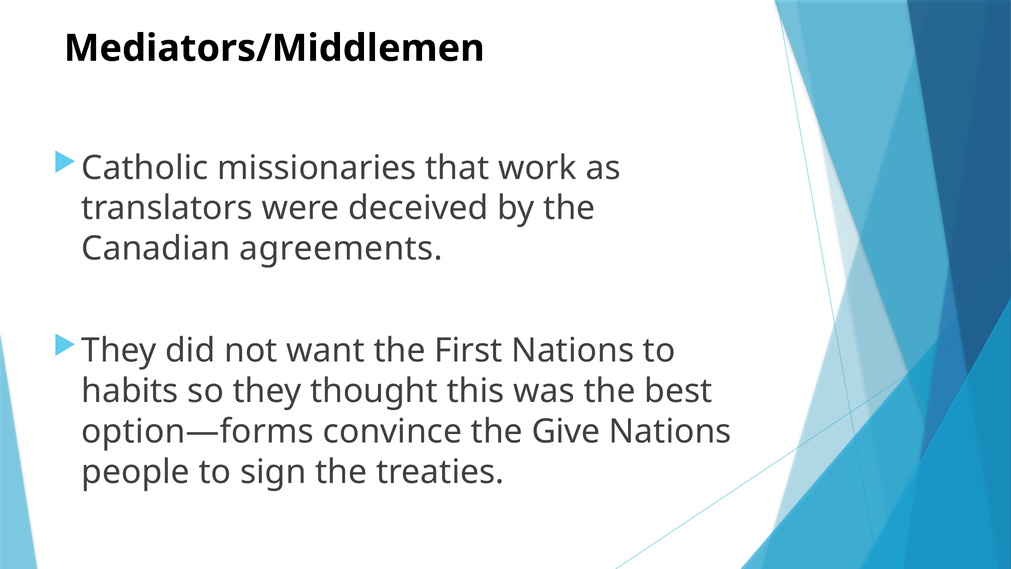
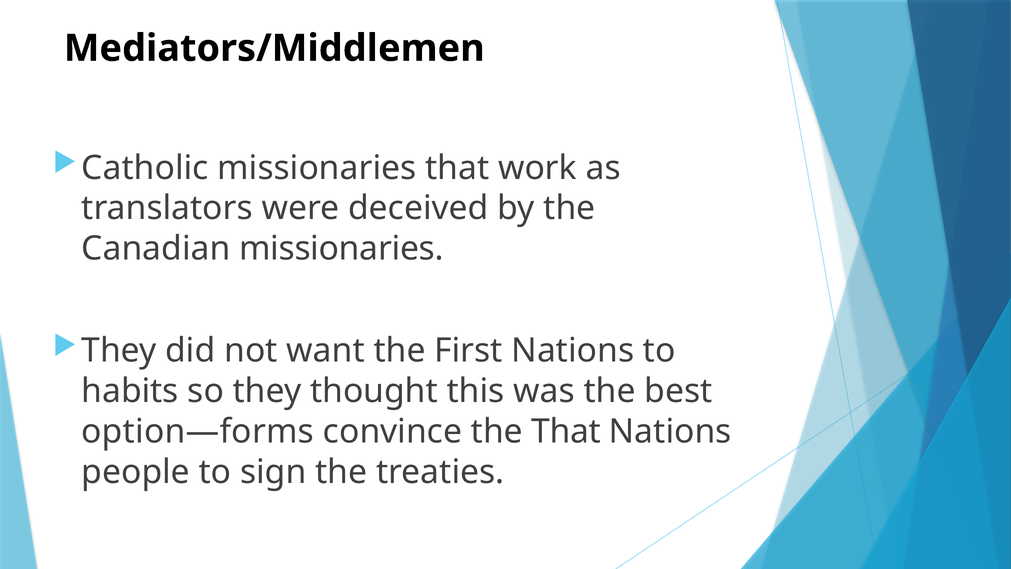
Canadian agreements: agreements -> missionaries (341, 249)
the Give: Give -> That (566, 432)
